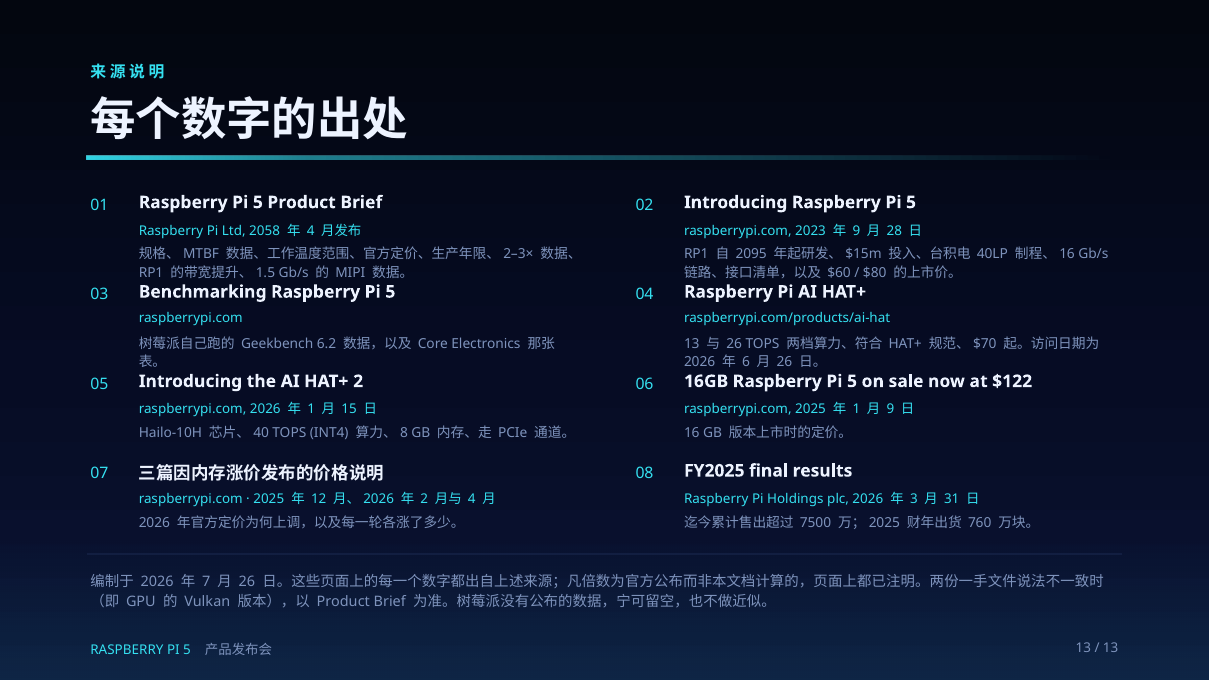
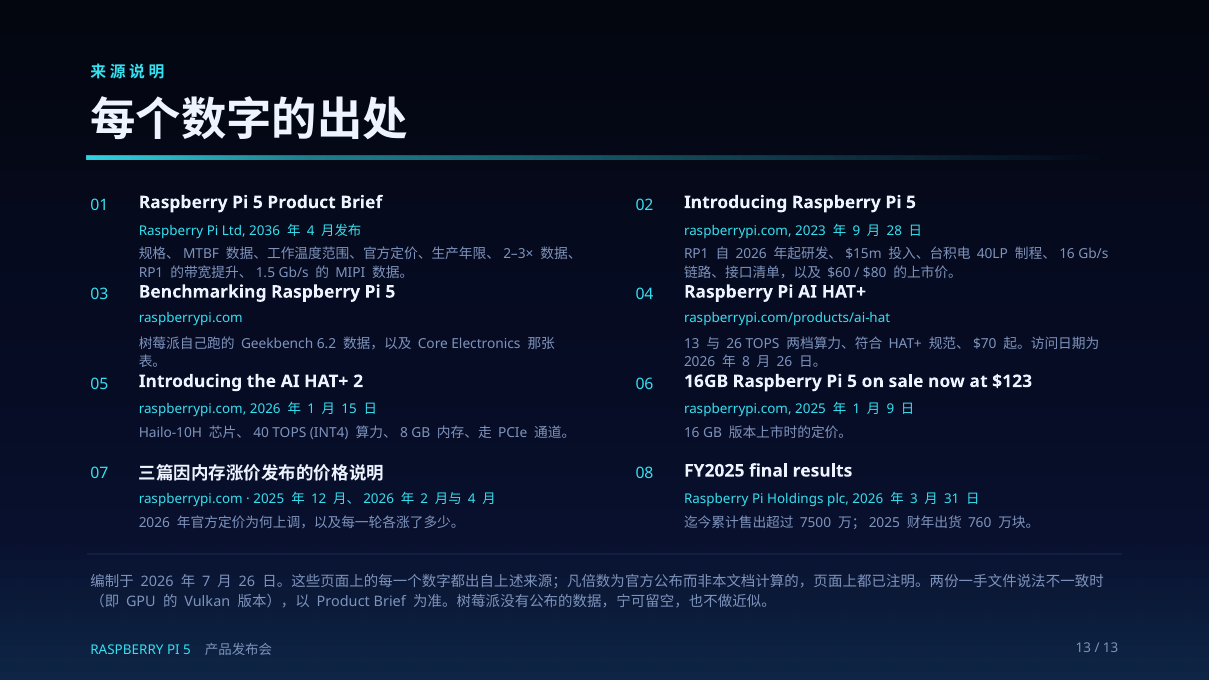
2058: 2058 -> 2036 (265, 231)
2095: 2095 -> 2026 (751, 254)
6: 6 -> 8 (746, 362)
$122: $122 -> $123 (1012, 381)
